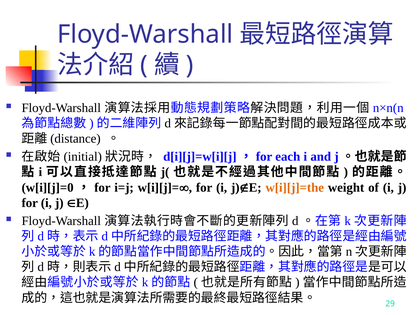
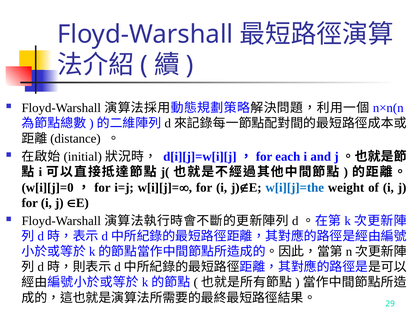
w[i][j]=the colour: orange -> blue (295, 187)
